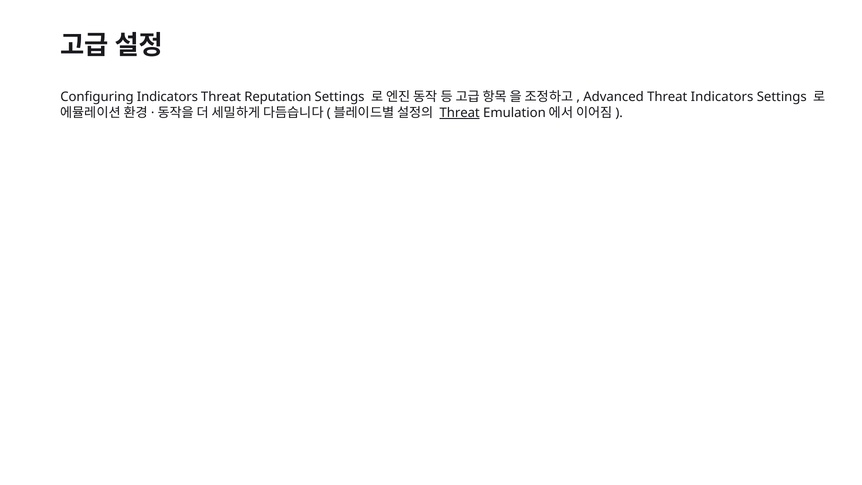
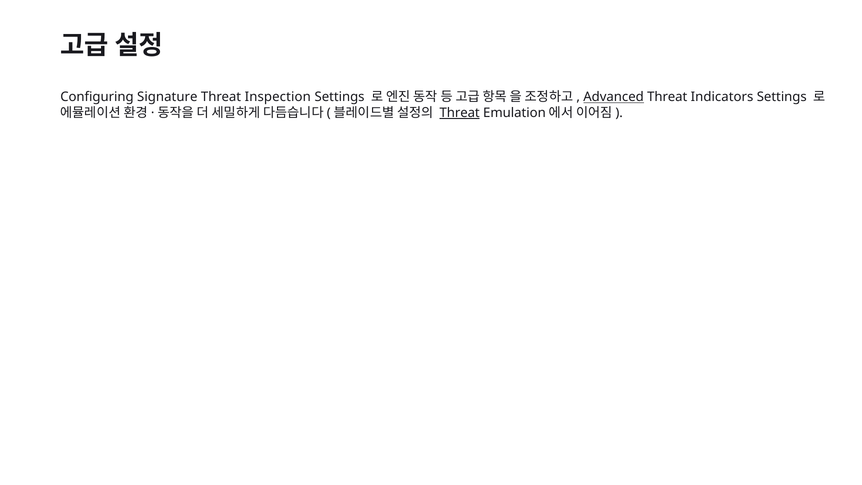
Configuring Indicators: Indicators -> Signature (167, 97)
Reputation: Reputation -> Inspection (278, 97)
Advanced underline: none -> present (614, 97)
